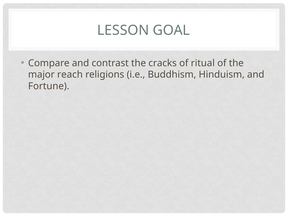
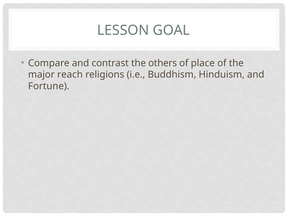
cracks: cracks -> others (163, 63)
ritual: ritual -> place (203, 63)
